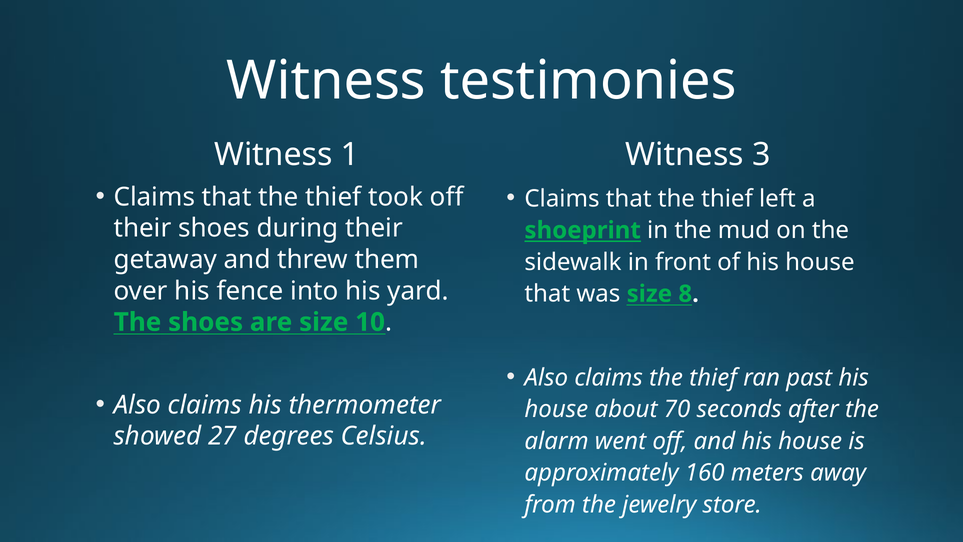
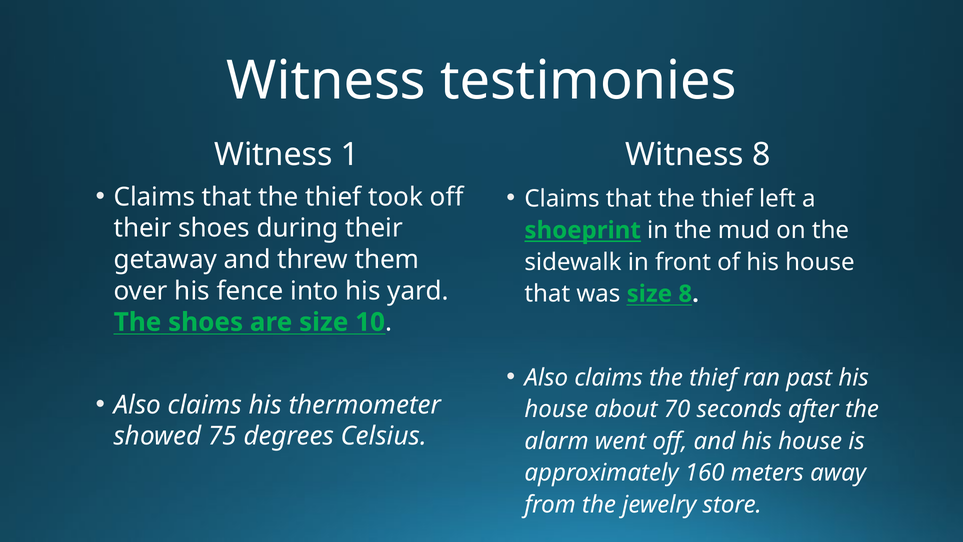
Witness 3: 3 -> 8 (761, 155)
27: 27 -> 75 (222, 436)
